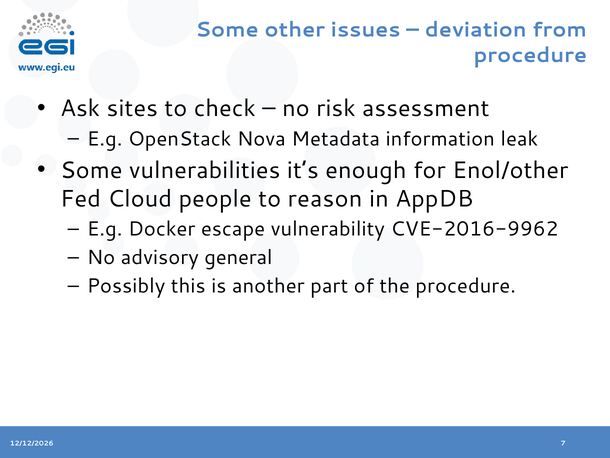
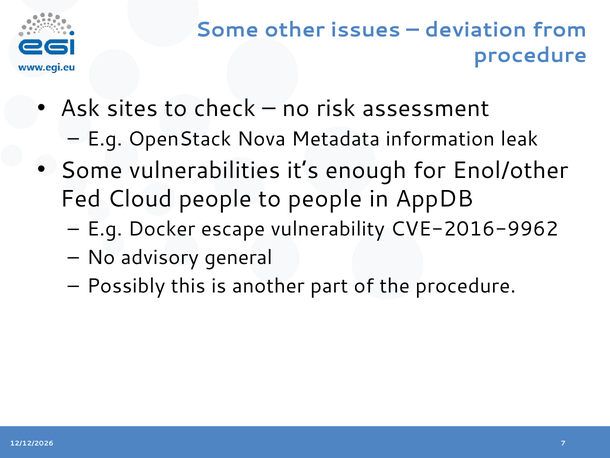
to reason: reason -> people (325, 199)
